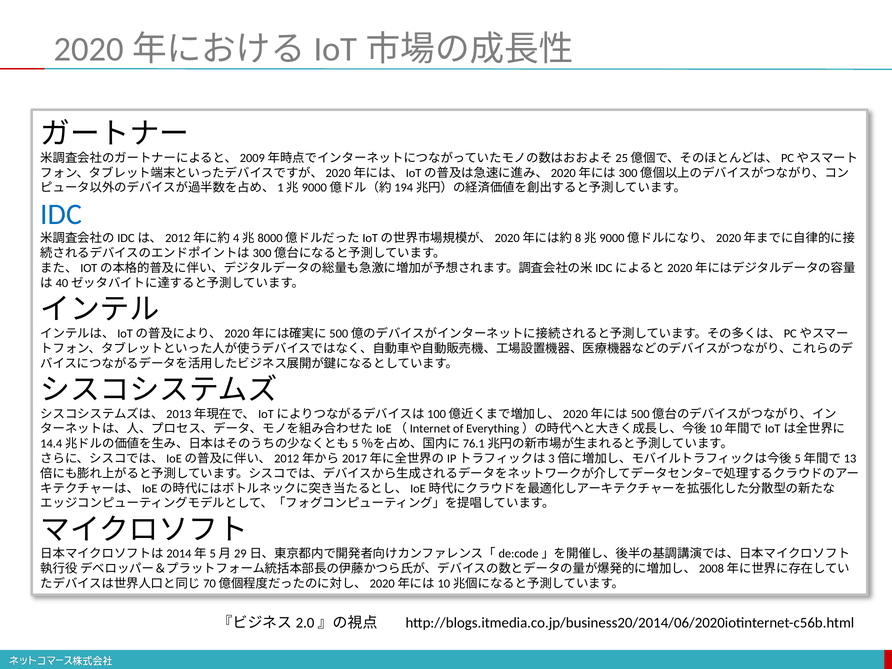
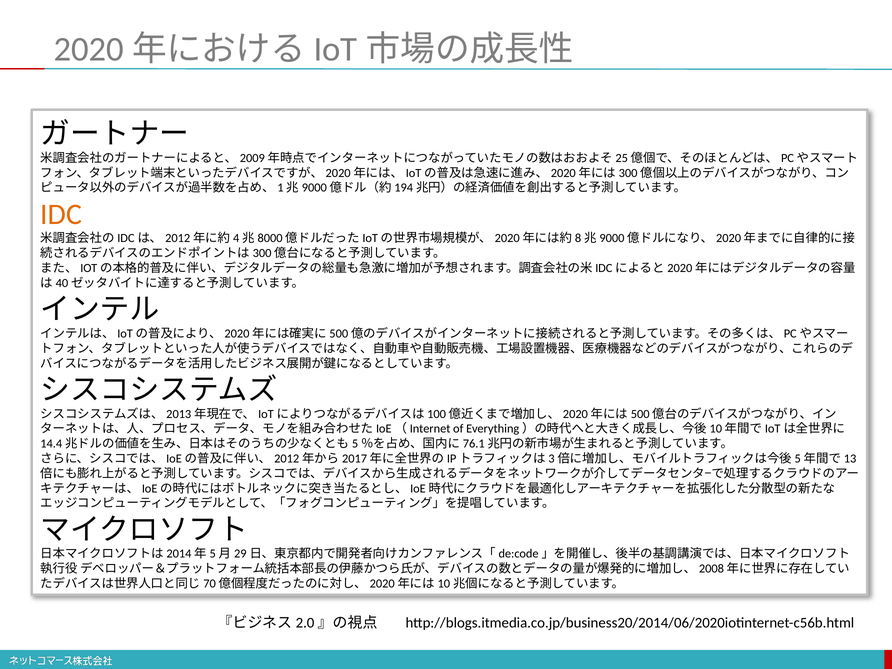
IDC colour: blue -> orange (61, 214)
